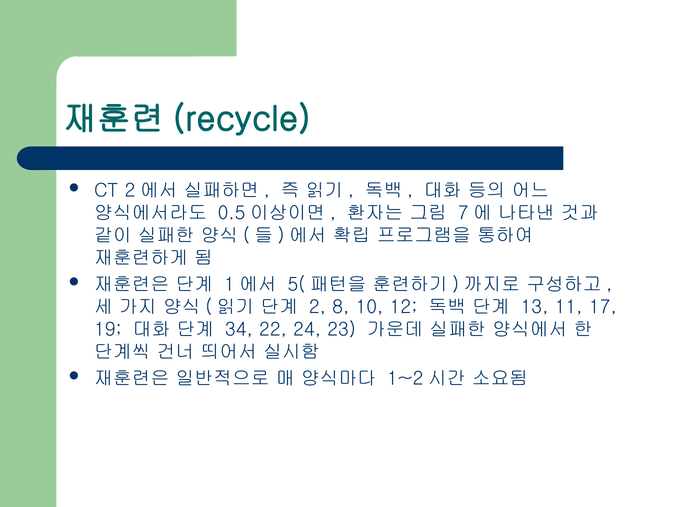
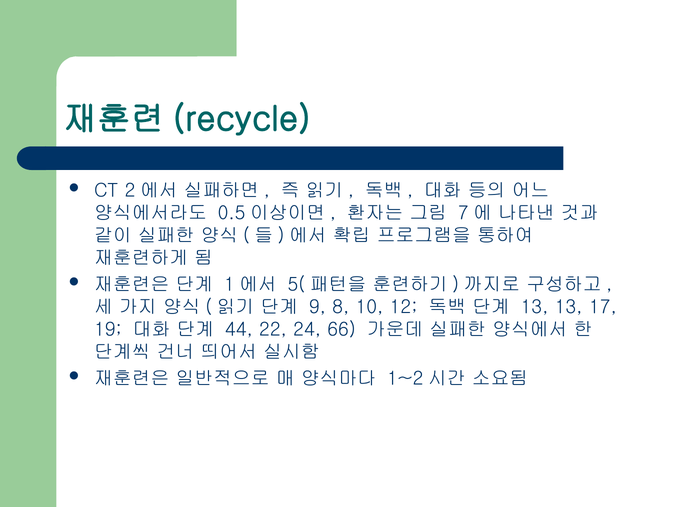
2: 2 -> 9 (317, 307)
13 11: 11 -> 13 (569, 307)
34: 34 -> 44 (239, 330)
23: 23 -> 66 (342, 330)
